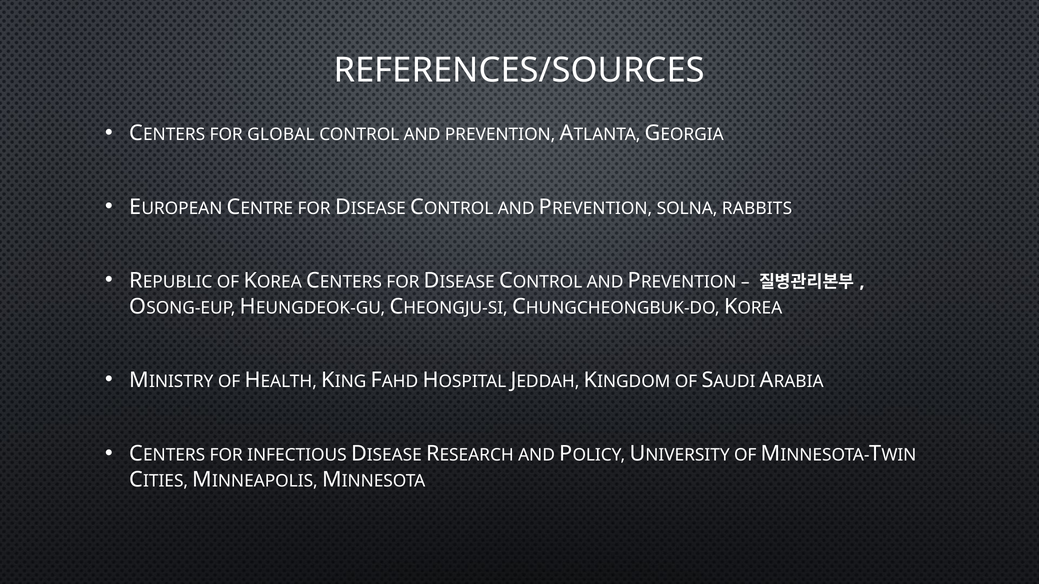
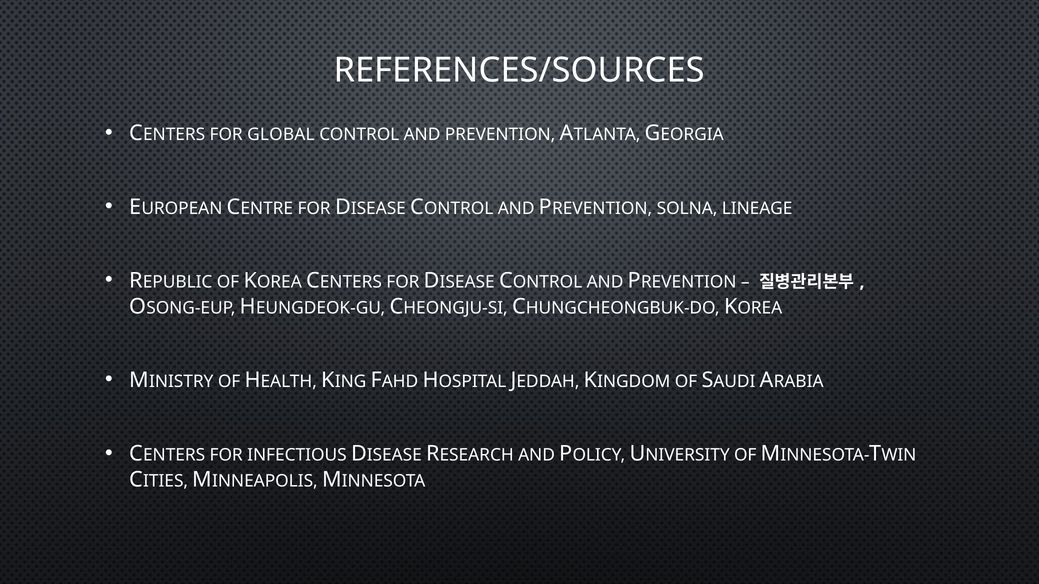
RABBITS: RABBITS -> LINEAGE (757, 208)
